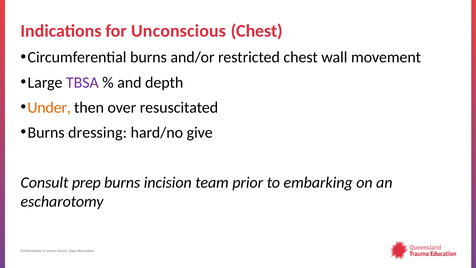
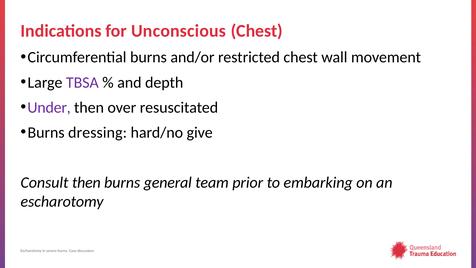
Under colour: orange -> purple (49, 107)
Consult prep: prep -> then (86, 182)
incision: incision -> general (168, 182)
